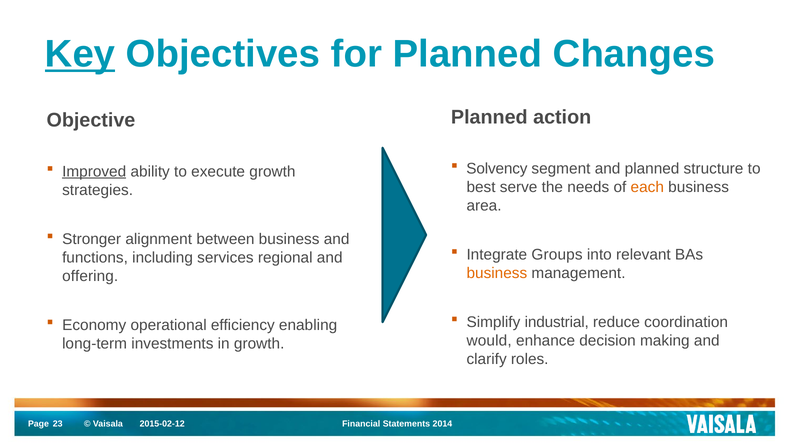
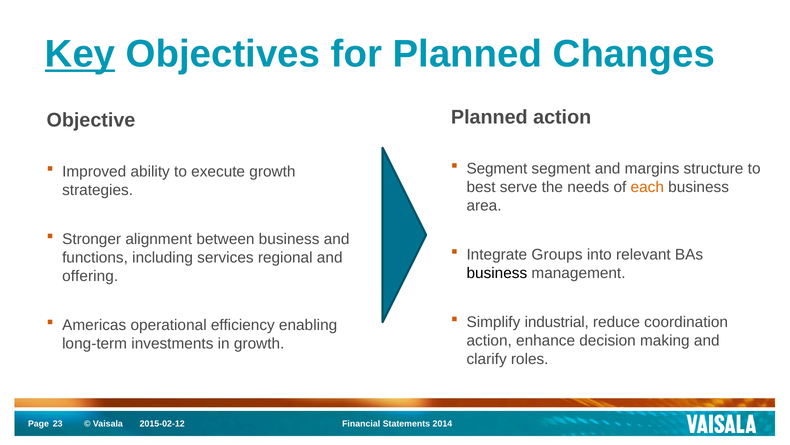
Solvency: Solvency -> Segment (497, 169)
and planned: planned -> margins (652, 169)
Improved underline: present -> none (94, 171)
business colour: orange -> black (497, 273)
Economy: Economy -> Americas (94, 325)
would: would -> action (489, 340)
